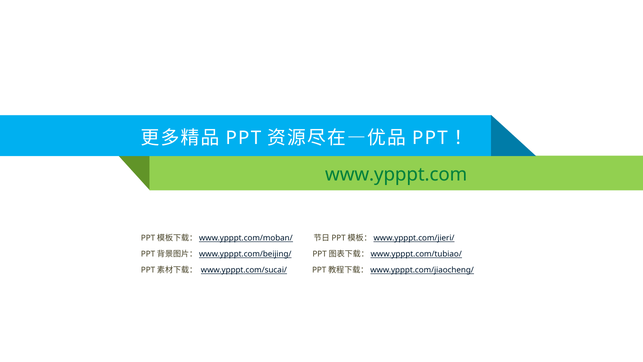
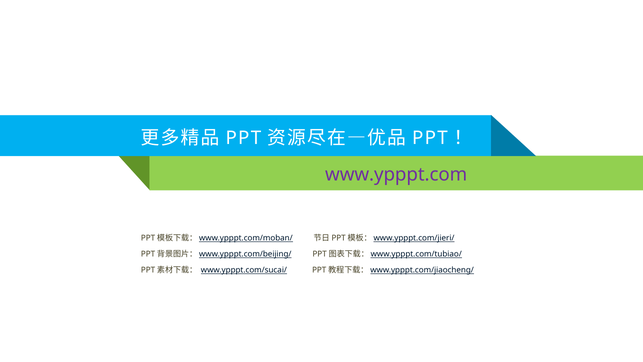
www.ypppt.com colour: green -> purple (396, 174)
